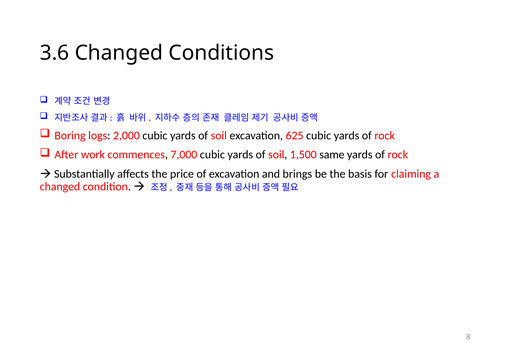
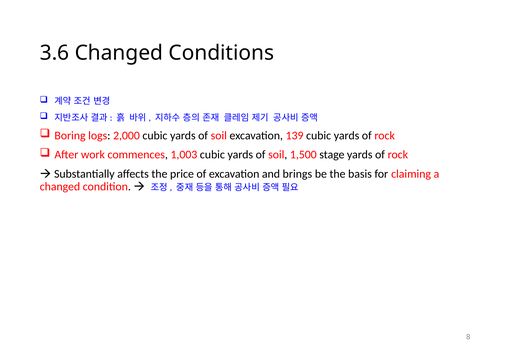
625: 625 -> 139 (295, 136)
7,000: 7,000 -> 1,003 (184, 155)
same: same -> stage (332, 155)
